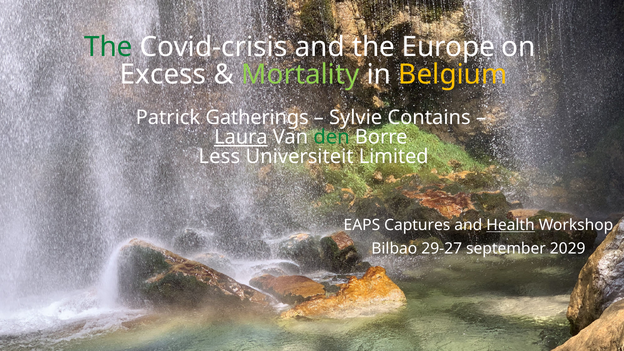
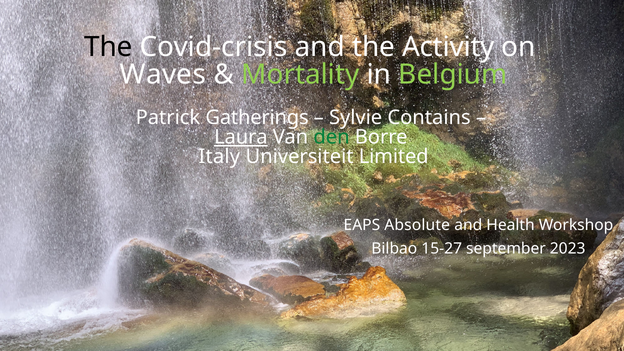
The colour: green -> black (108, 47)
Europe: Europe -> Activity (448, 47)
Excess: Excess -> Waves (163, 74)
Belgium colour: yellow -> light green (453, 74)
Less: Less -> Italy (219, 157)
Captures: Captures -> Absolute (417, 225)
Health underline: present -> none (511, 225)
29-27: 29-27 -> 15-27 (442, 248)
2029: 2029 -> 2023 (568, 248)
